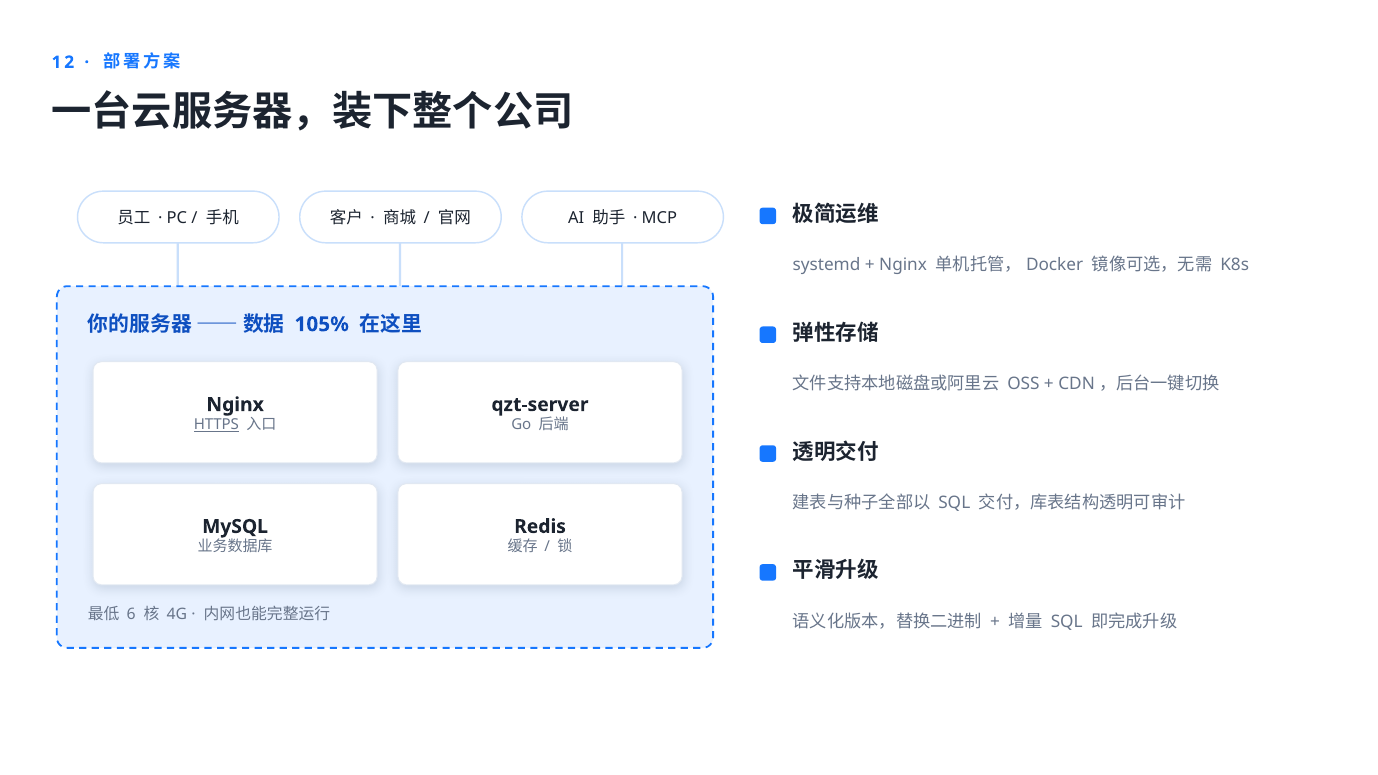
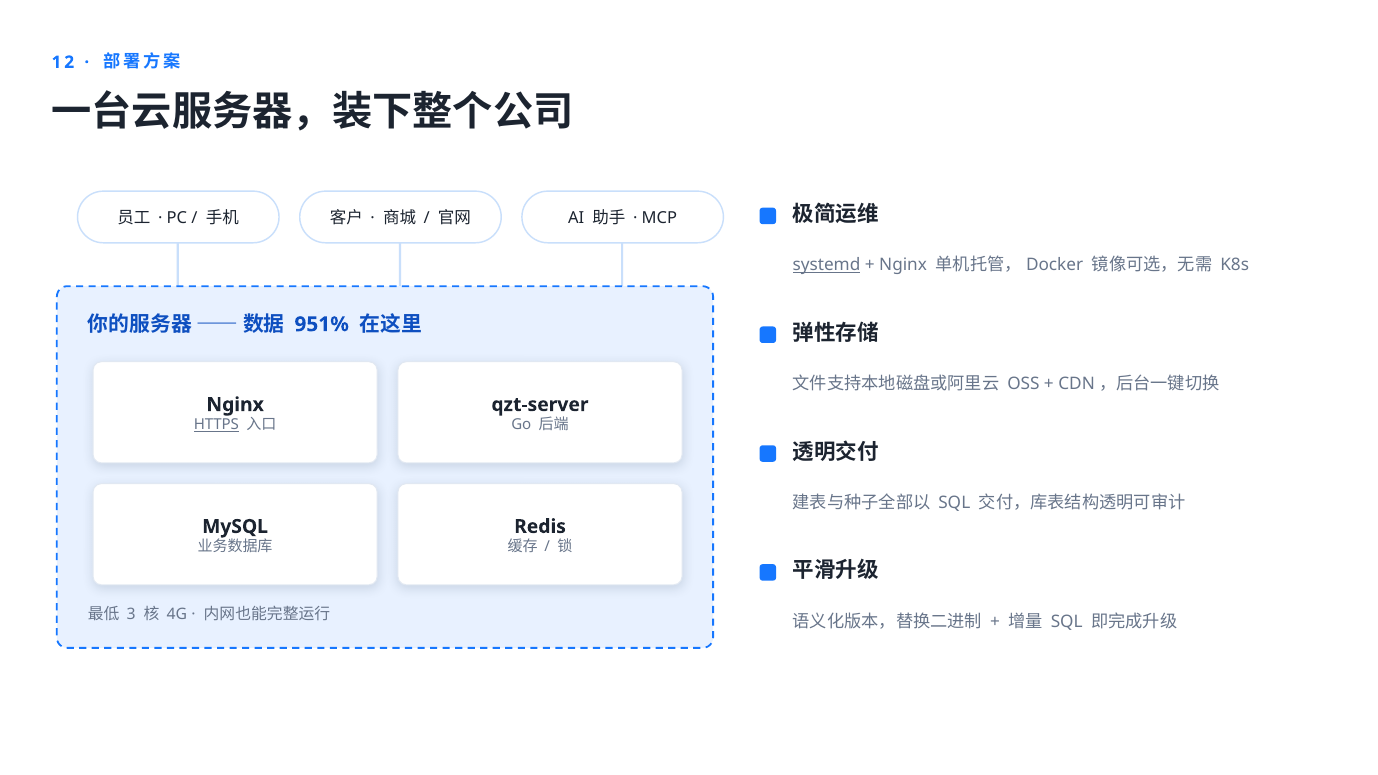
systemd underline: none -> present (827, 265)
105%: 105% -> 951% (322, 324)
6: 6 -> 3 (131, 614)
